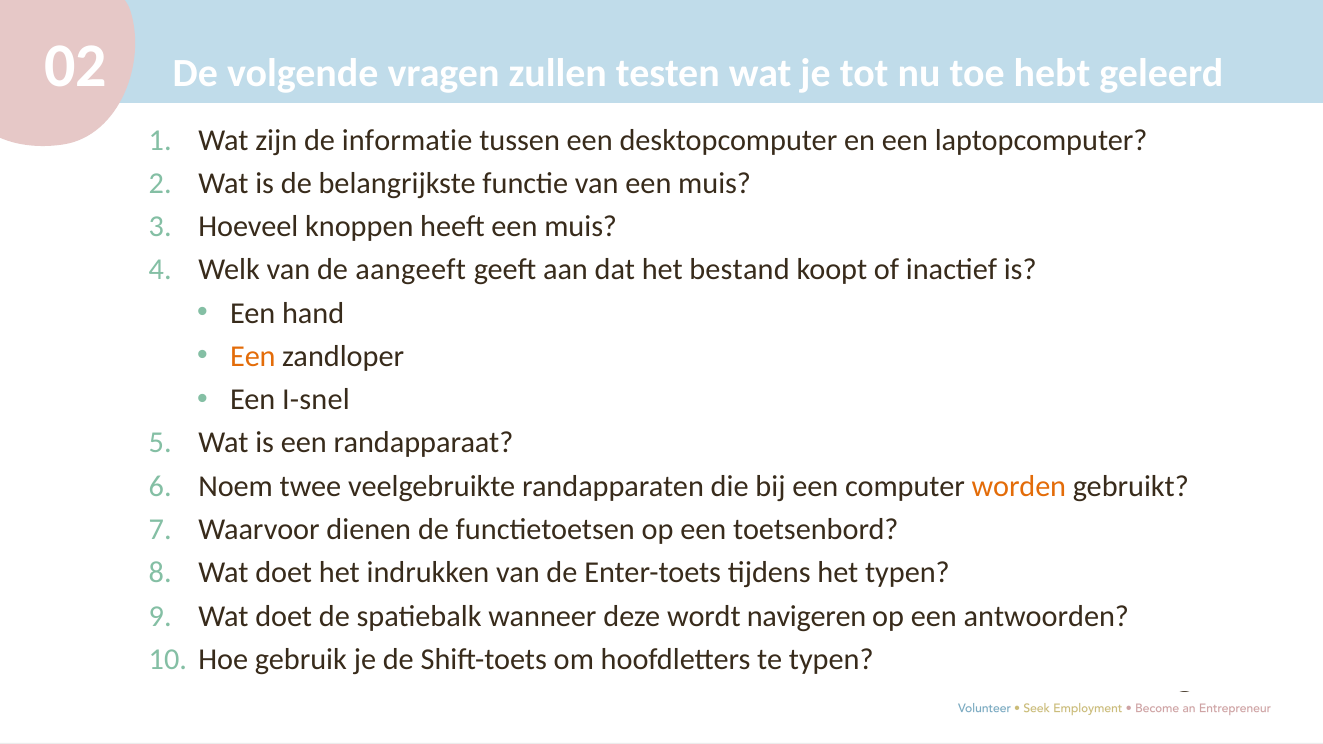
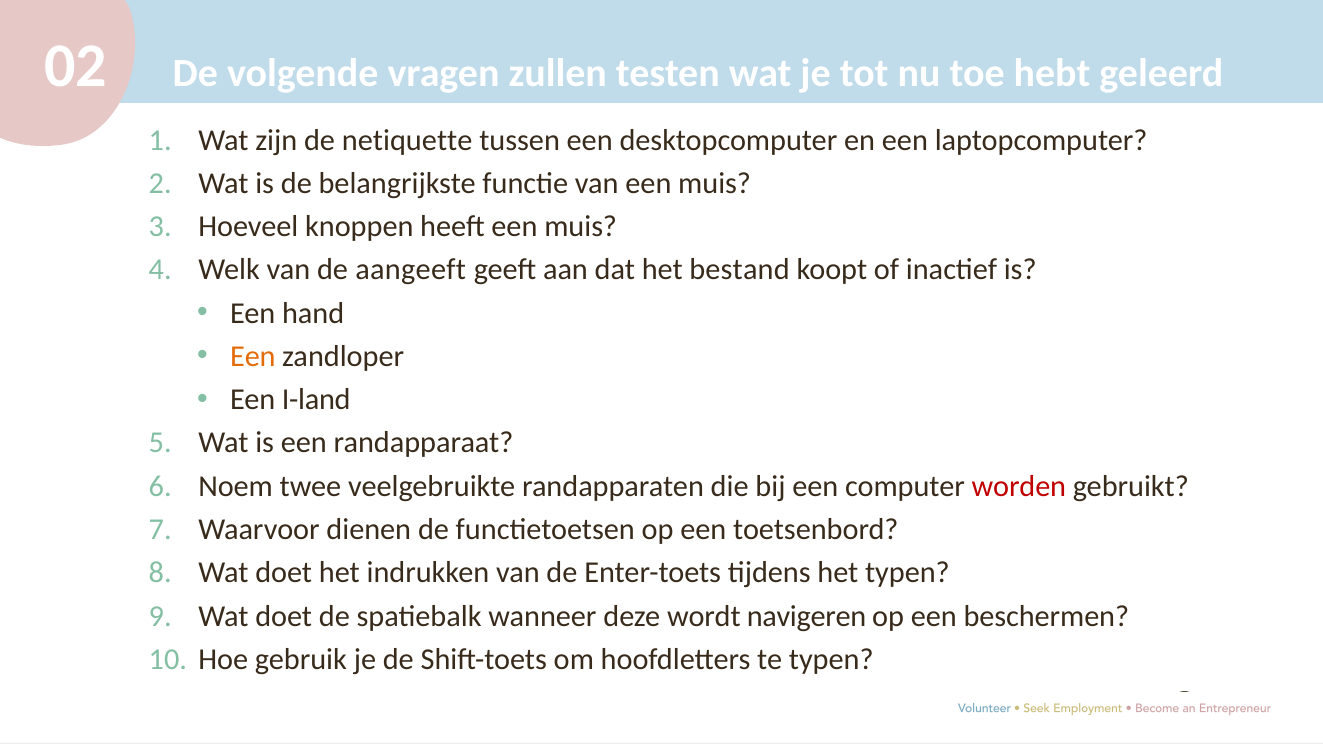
informatie: informatie -> netiquette (407, 140)
I-snel: I-snel -> I-land (316, 400)
worden colour: orange -> red (1019, 486)
antwoorden: antwoorden -> beschermen (1046, 616)
